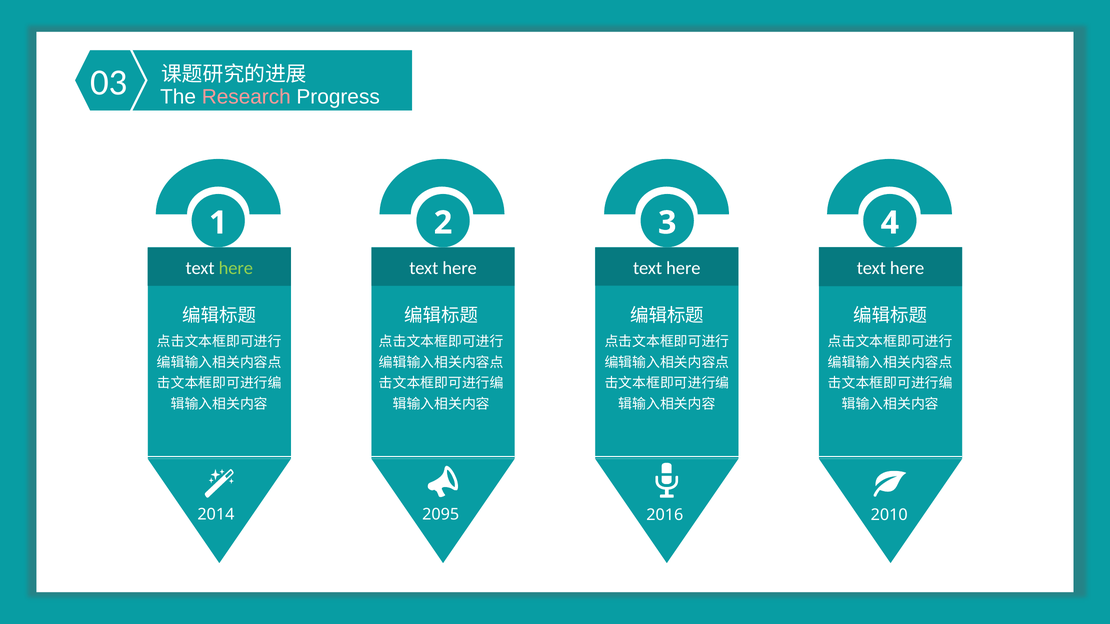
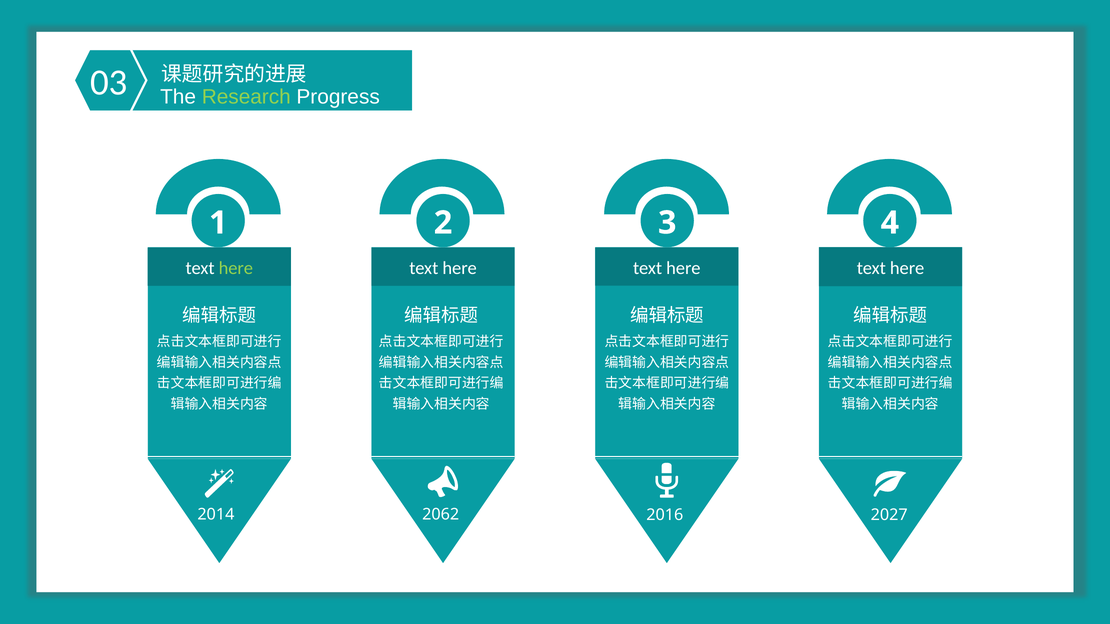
Research colour: pink -> light green (246, 97)
2095: 2095 -> 2062 (441, 515)
2010: 2010 -> 2027 (889, 515)
